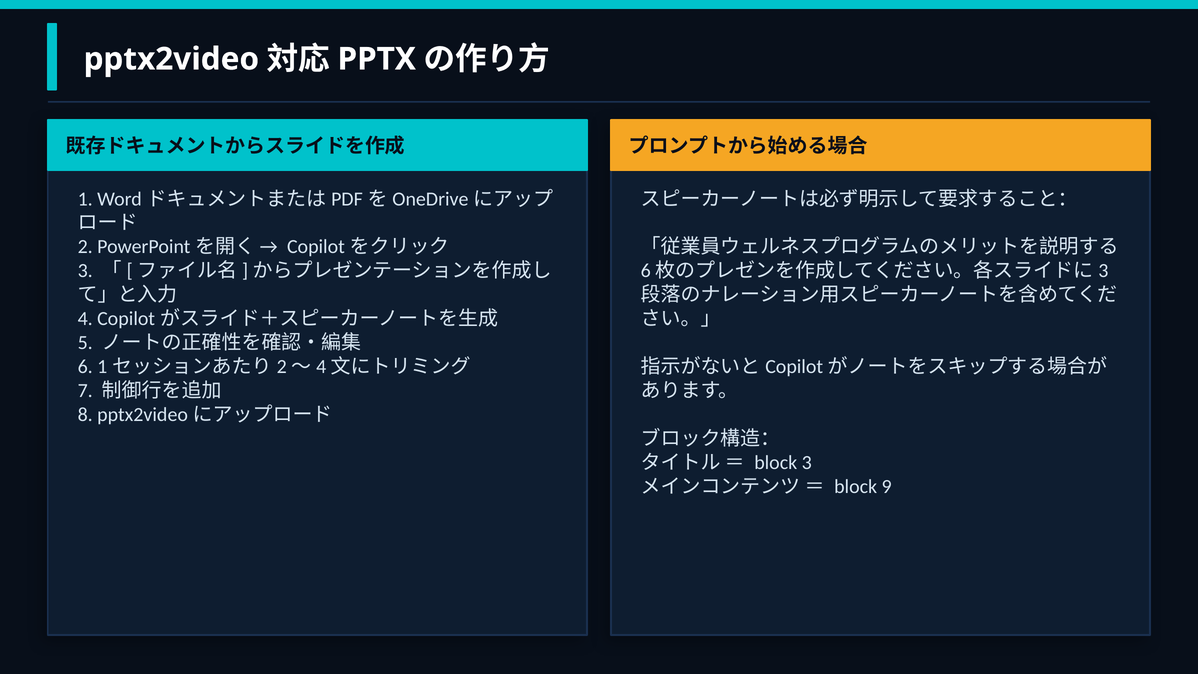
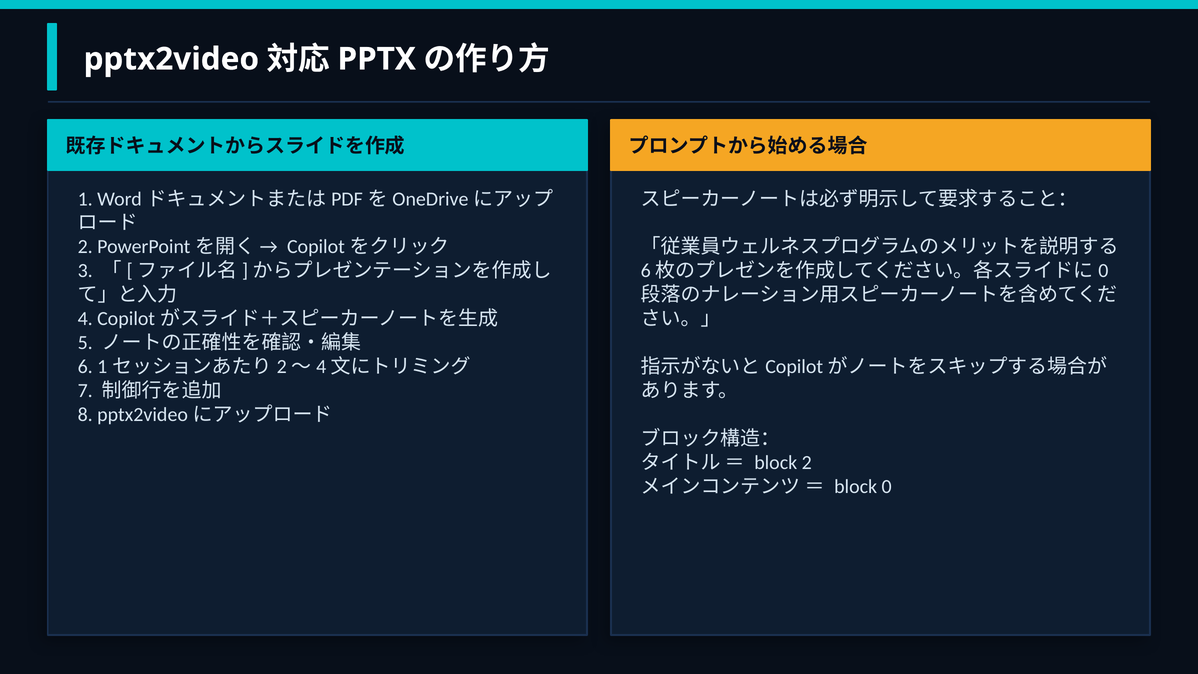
3: 3 -> 0 (1103, 271)
block 3: 3 -> 2 (807, 462)
block 9: 9 -> 0 (887, 486)
